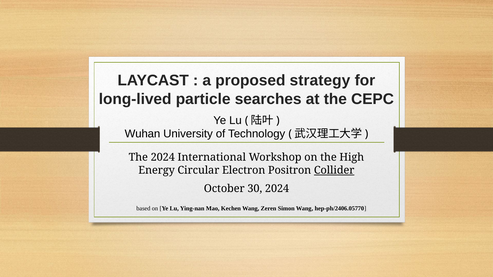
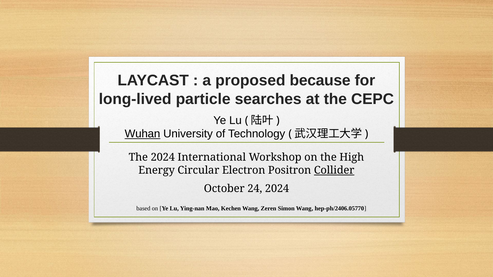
strategy: strategy -> because (320, 81)
Wuhan underline: none -> present (142, 134)
30: 30 -> 24 (255, 189)
